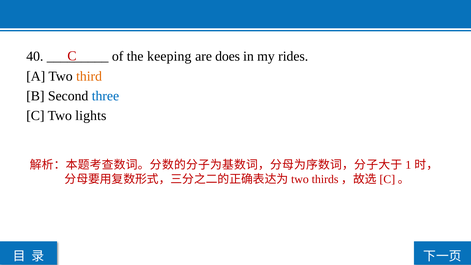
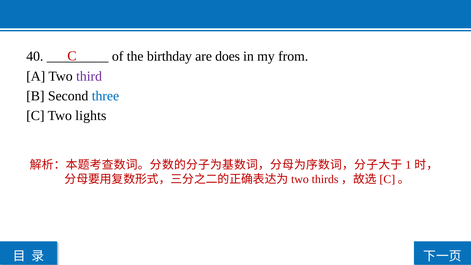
keeping: keeping -> birthday (169, 56)
rides: rides -> from (293, 56)
third colour: orange -> purple (89, 76)
